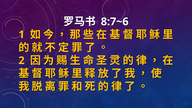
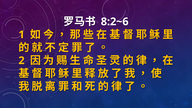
8:7~6: 8:7~6 -> 8:2~6 (115, 22)
